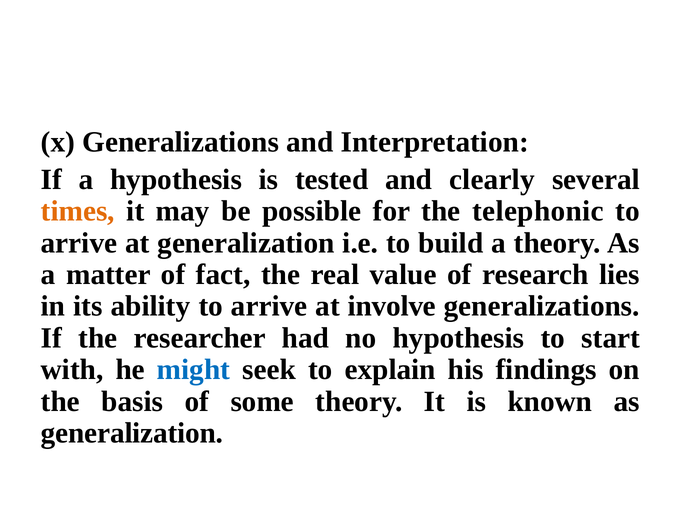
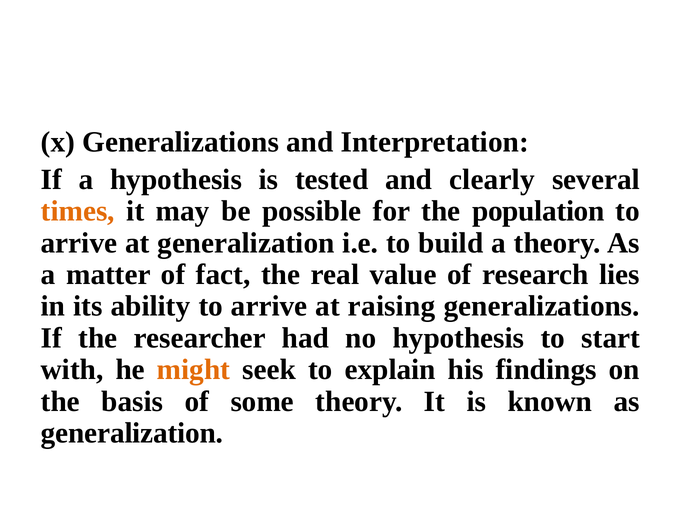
telephonic: telephonic -> population (538, 211)
involve: involve -> raising (392, 306)
might colour: blue -> orange (194, 370)
